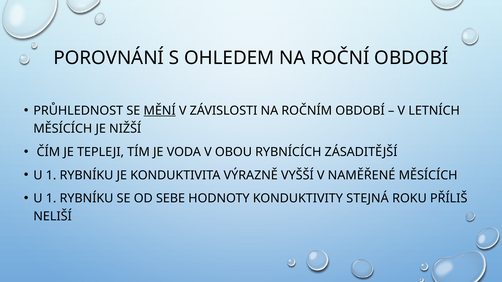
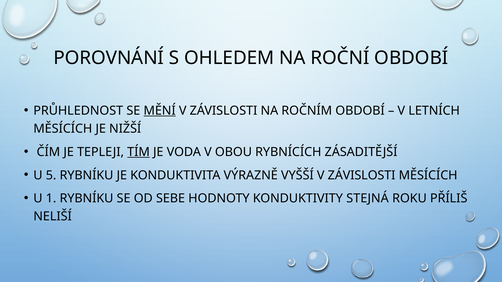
TÍM underline: none -> present (139, 152)
1: 1 -> 5 (51, 175)
VYŠŠÍ V NAMĚŘENÉ: NAMĚŘENÉ -> ZÁVISLOSTI (362, 175)
